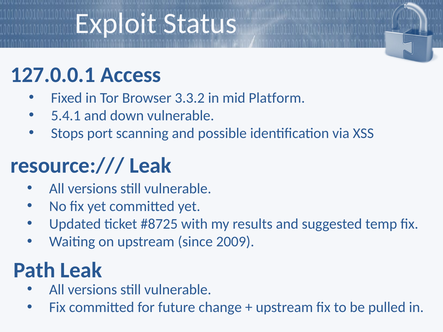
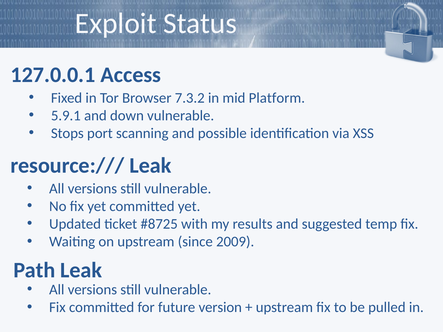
3.3.2: 3.3.2 -> 7.3.2 (190, 98)
5.4.1: 5.4.1 -> 5.9.1 (66, 116)
change: change -> version (220, 308)
